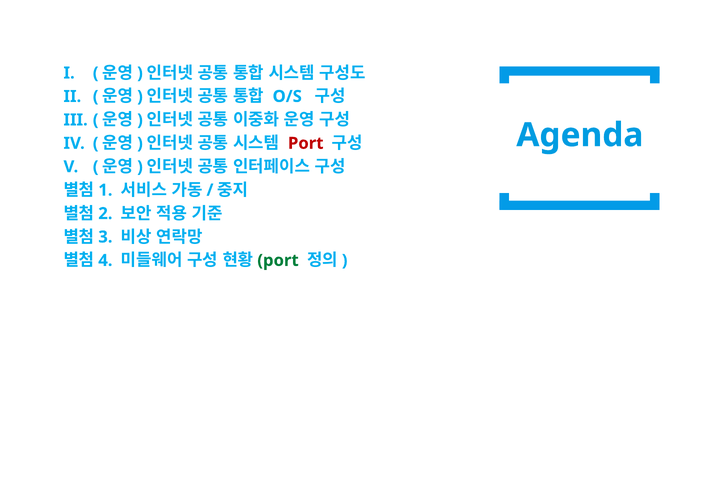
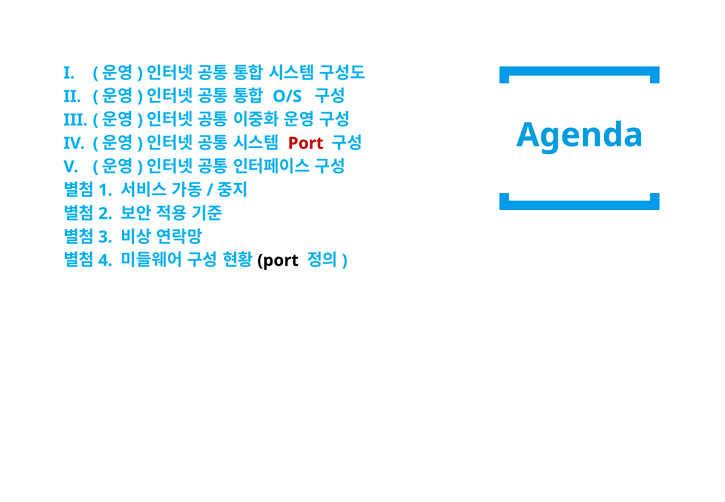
port colour: green -> black (278, 260)
